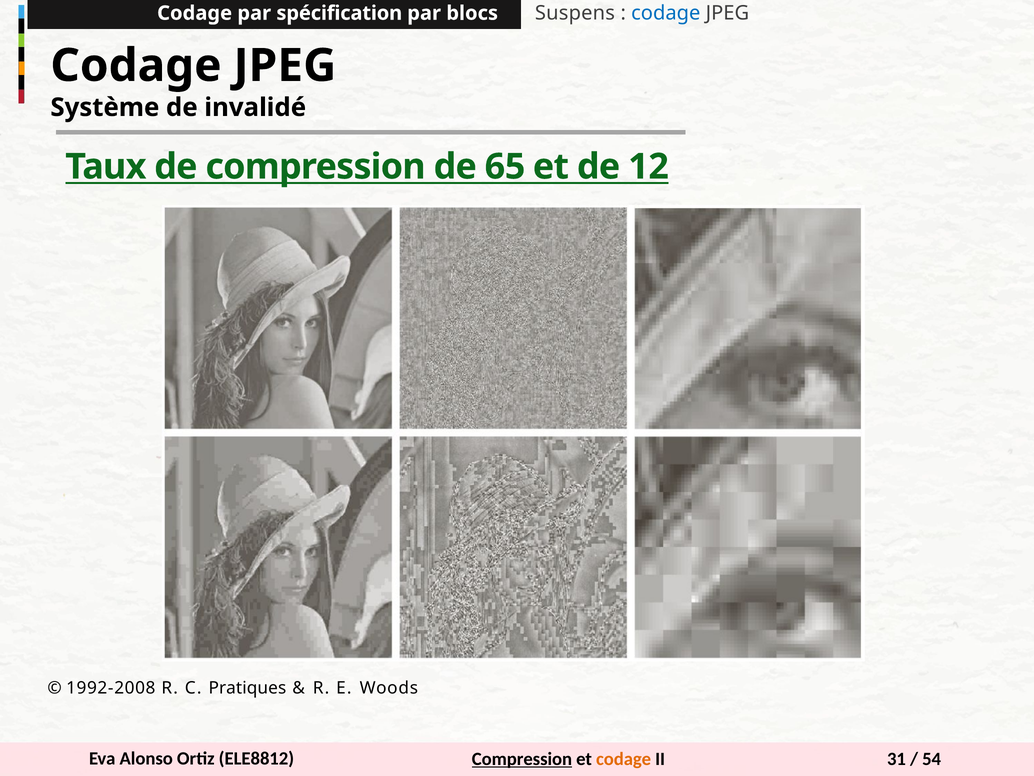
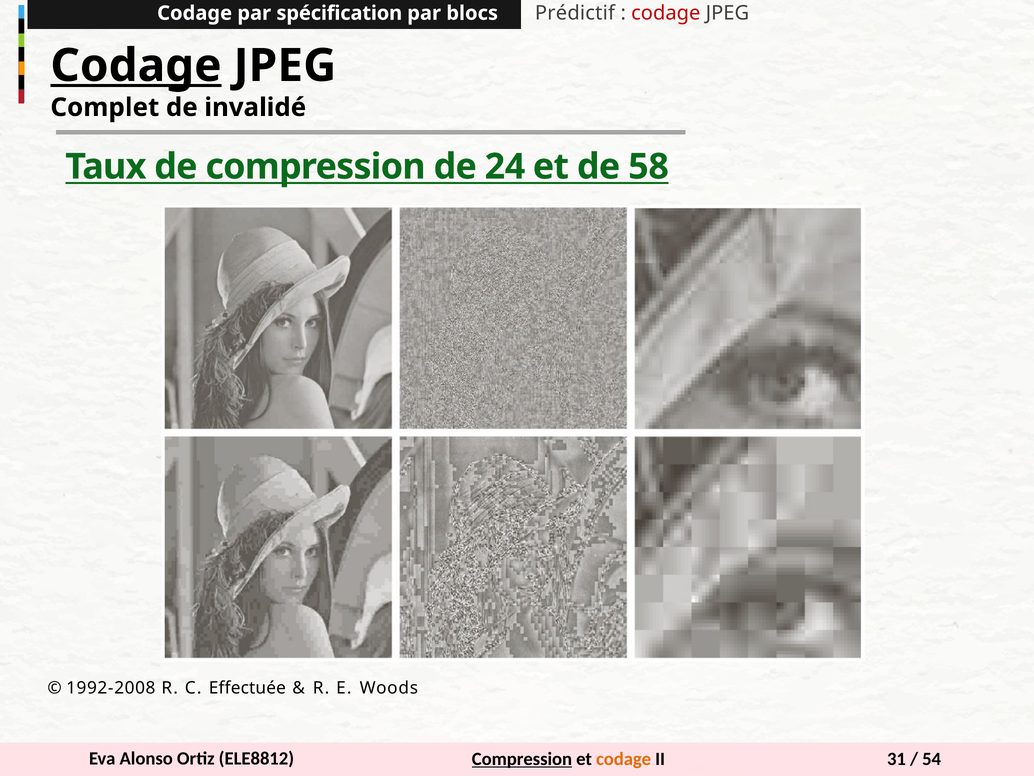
Suspens: Suspens -> Prédictif (575, 13)
codage colour: blue -> red (666, 13)
Codage underline: none -> present (136, 66)
Système: Système -> Complet (105, 107)
65: 65 -> 24 (505, 167)
12: 12 -> 58 (649, 167)
Pratiques: Pratiques -> Effectuée (247, 687)
